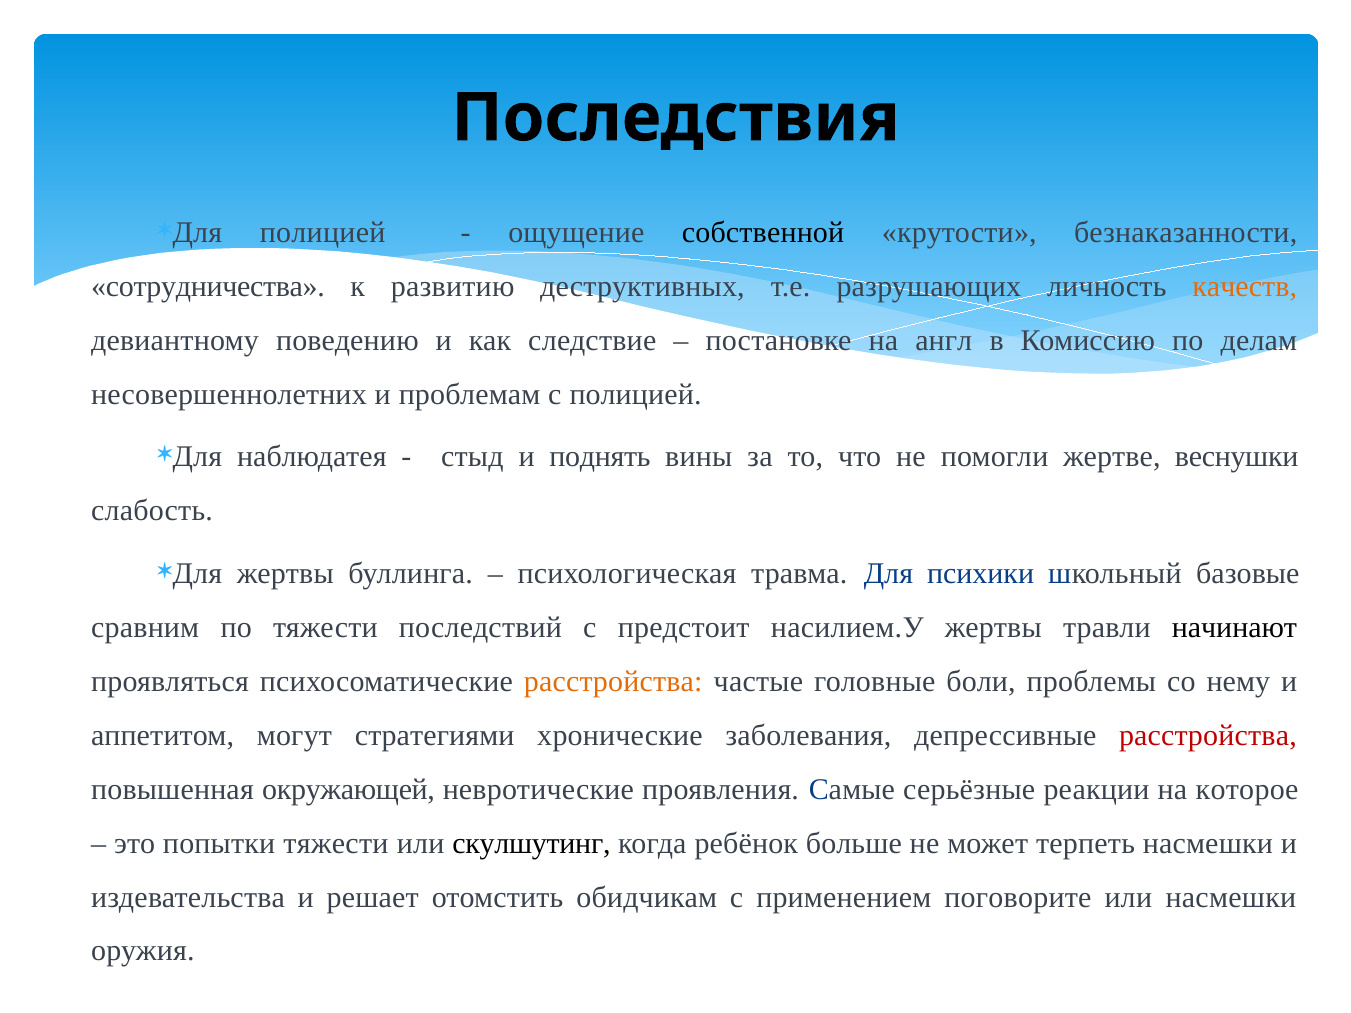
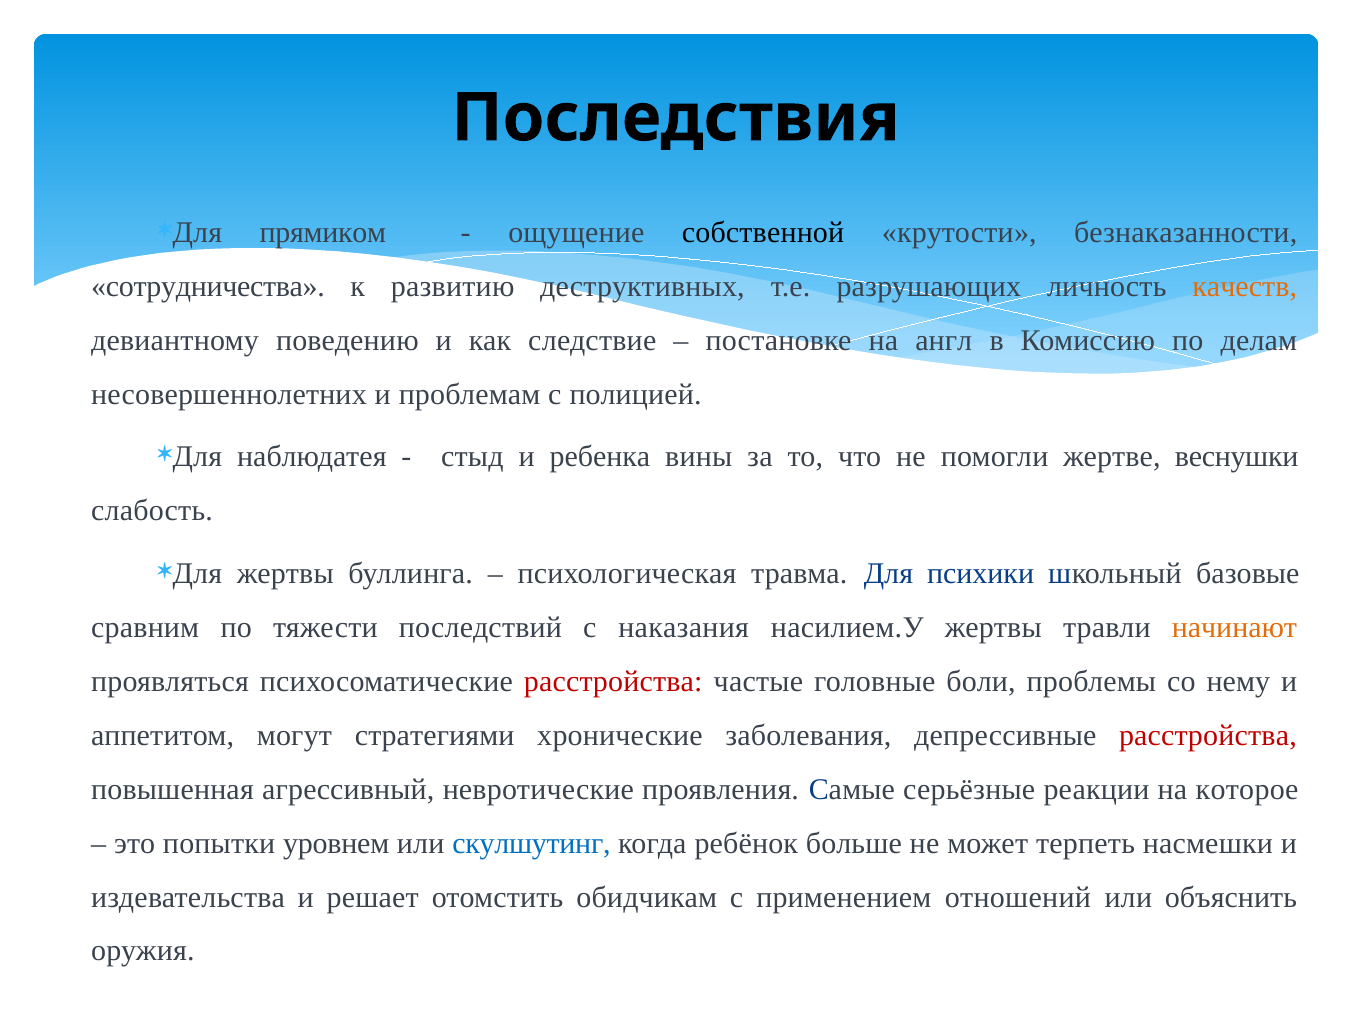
полицией: полицией -> прямиком (323, 232)
поднять: поднять -> ребенка (600, 457)
предстоит: предстоит -> наказания (684, 627)
начинают colour: black -> orange (1234, 627)
расстройства colour: orange -> red (613, 681)
окружающей: окружающей -> агрессивный (348, 789)
попытки тяжести: тяжести -> уровнем (336, 843)
скулшутинг colour: black -> blue (531, 843)
поговорите: поговорите -> отношений (1018, 897)
или насмешки: насмешки -> объяснить (1231, 897)
